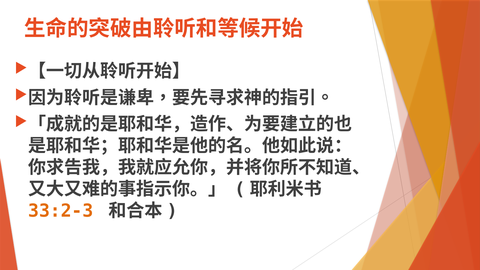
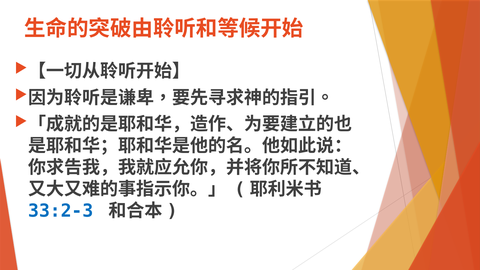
33:2-3 colour: orange -> blue (61, 211)
